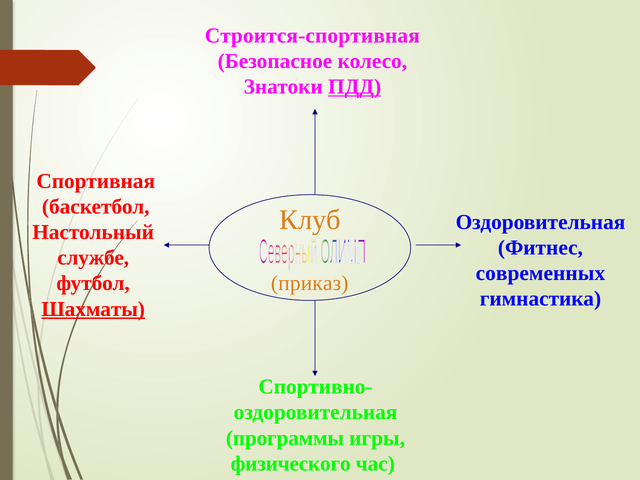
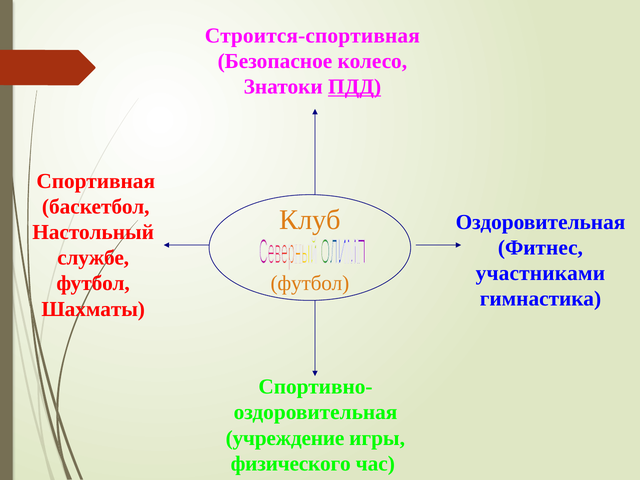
современных: современных -> участниками (540, 273)
приказ: приказ -> футбол (310, 283)
Шахматы underline: present -> none (93, 309)
программы: программы -> учреждение (285, 438)
